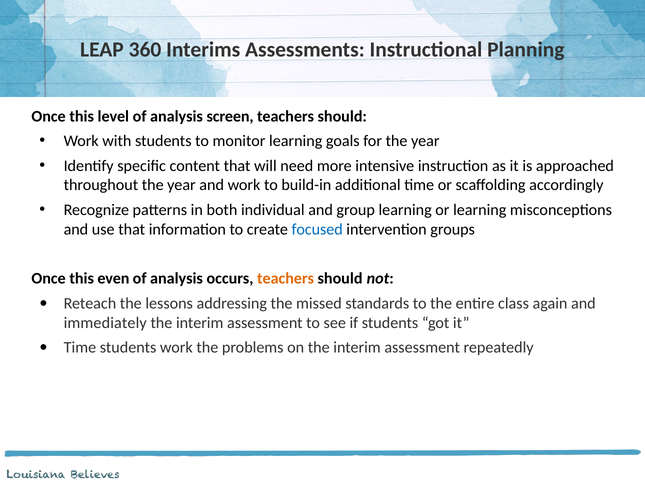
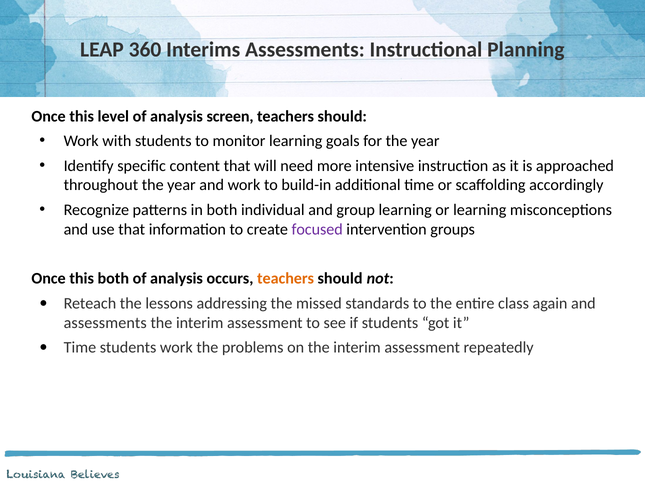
focused colour: blue -> purple (317, 229)
this even: even -> both (113, 279)
immediately: immediately -> assessments (105, 323)
